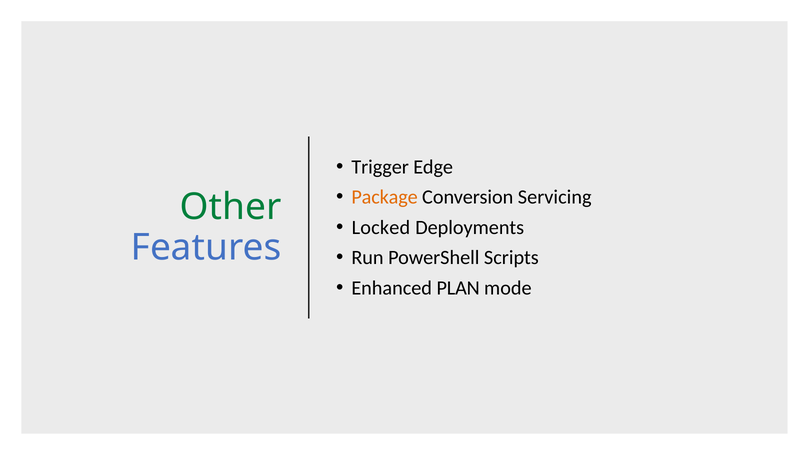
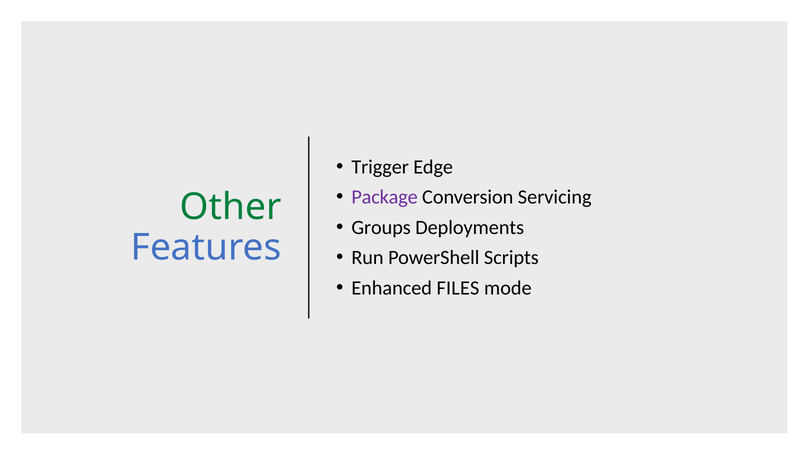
Package colour: orange -> purple (385, 197)
Locked: Locked -> Groups (381, 227)
PLAN: PLAN -> FILES (458, 288)
